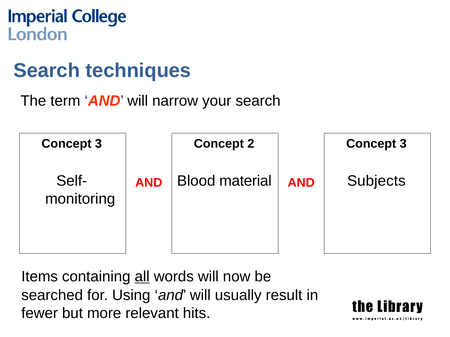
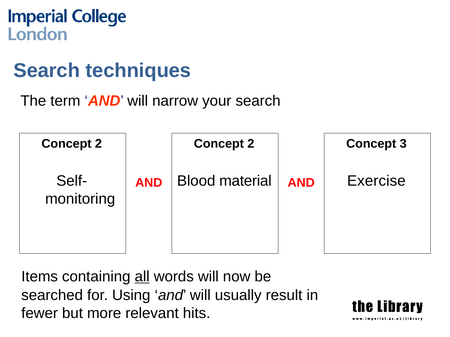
3: 3 -> 2 (98, 144)
Subjects: Subjects -> Exercise (376, 181)
